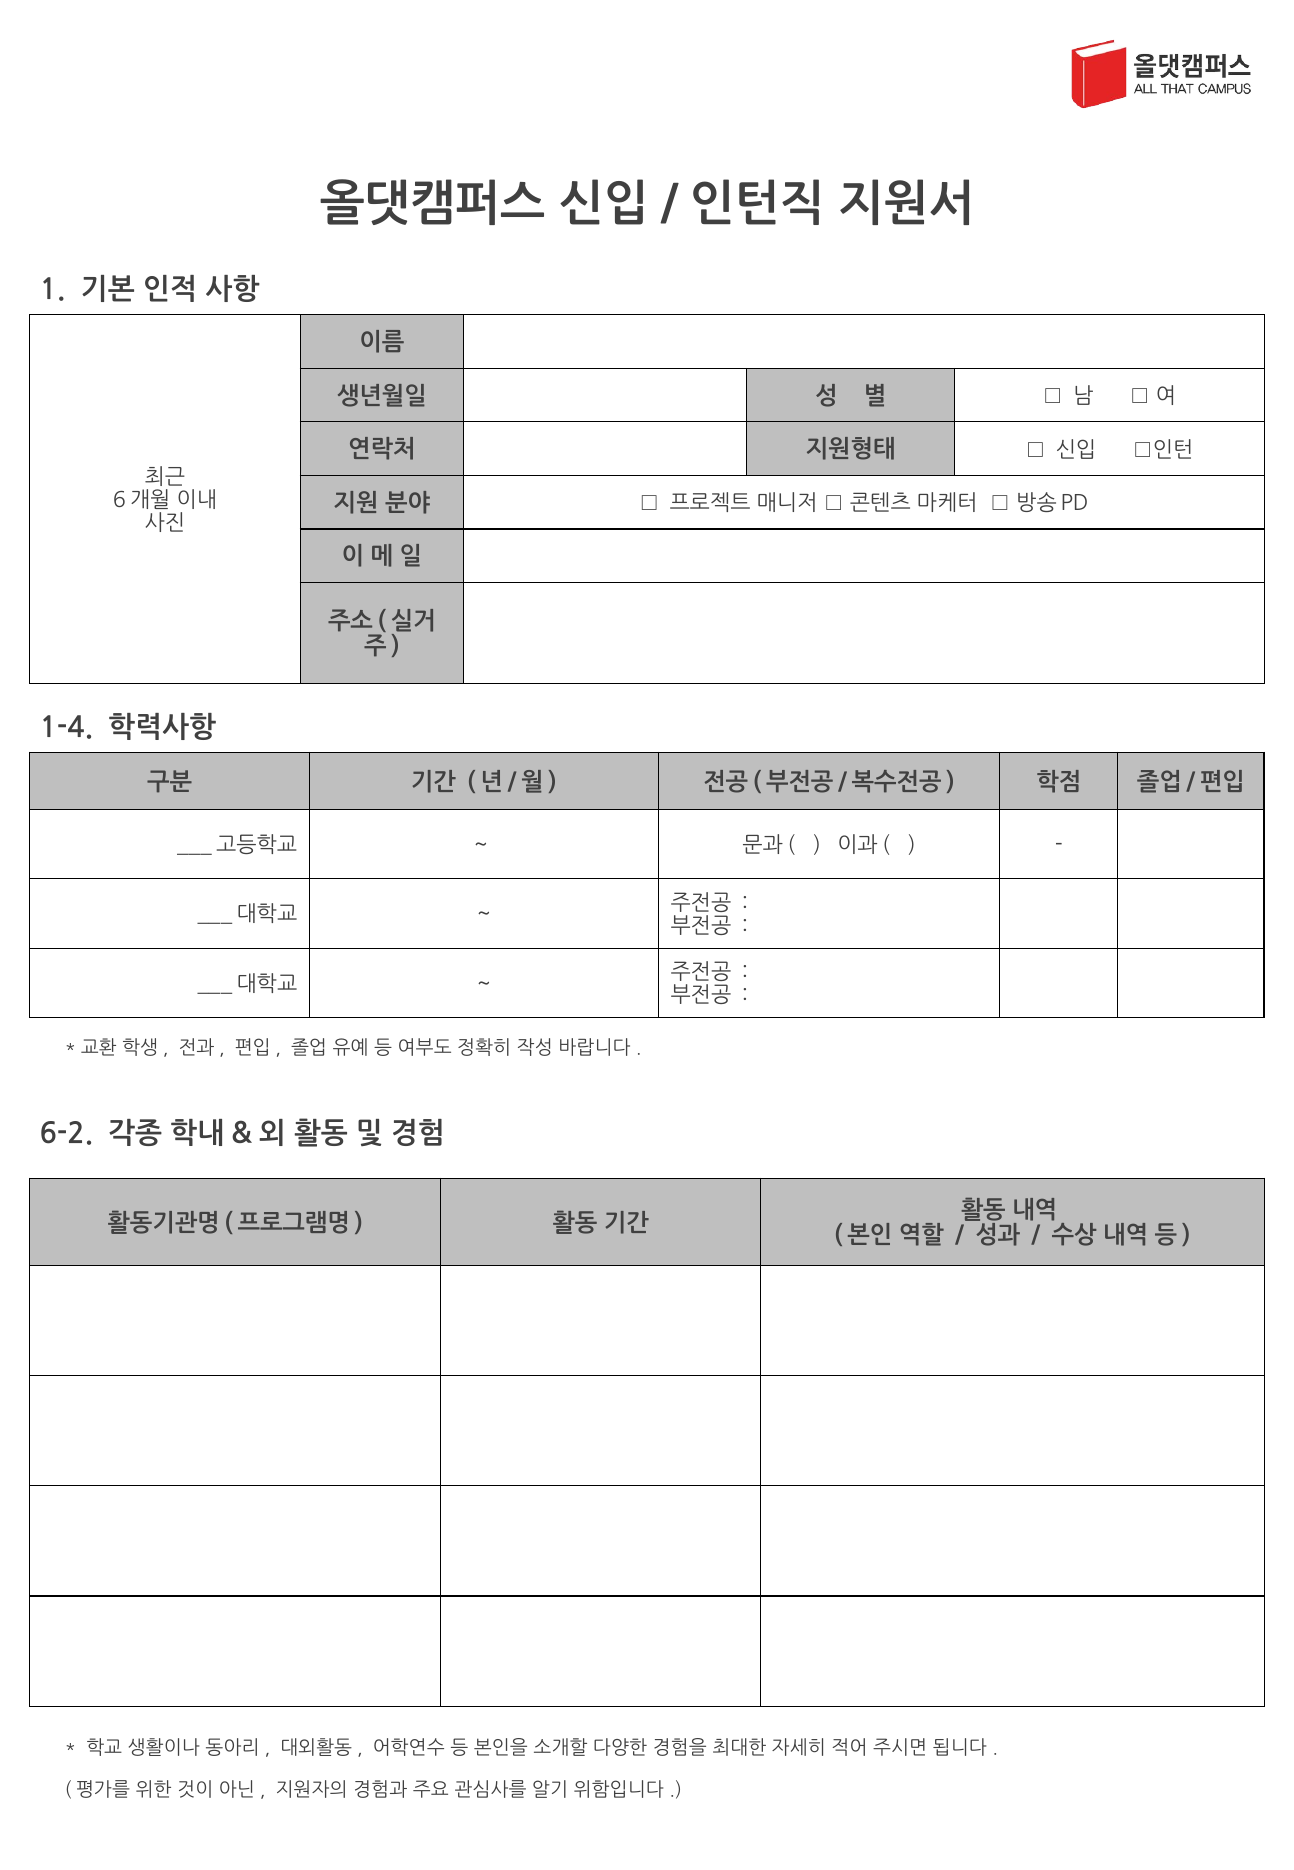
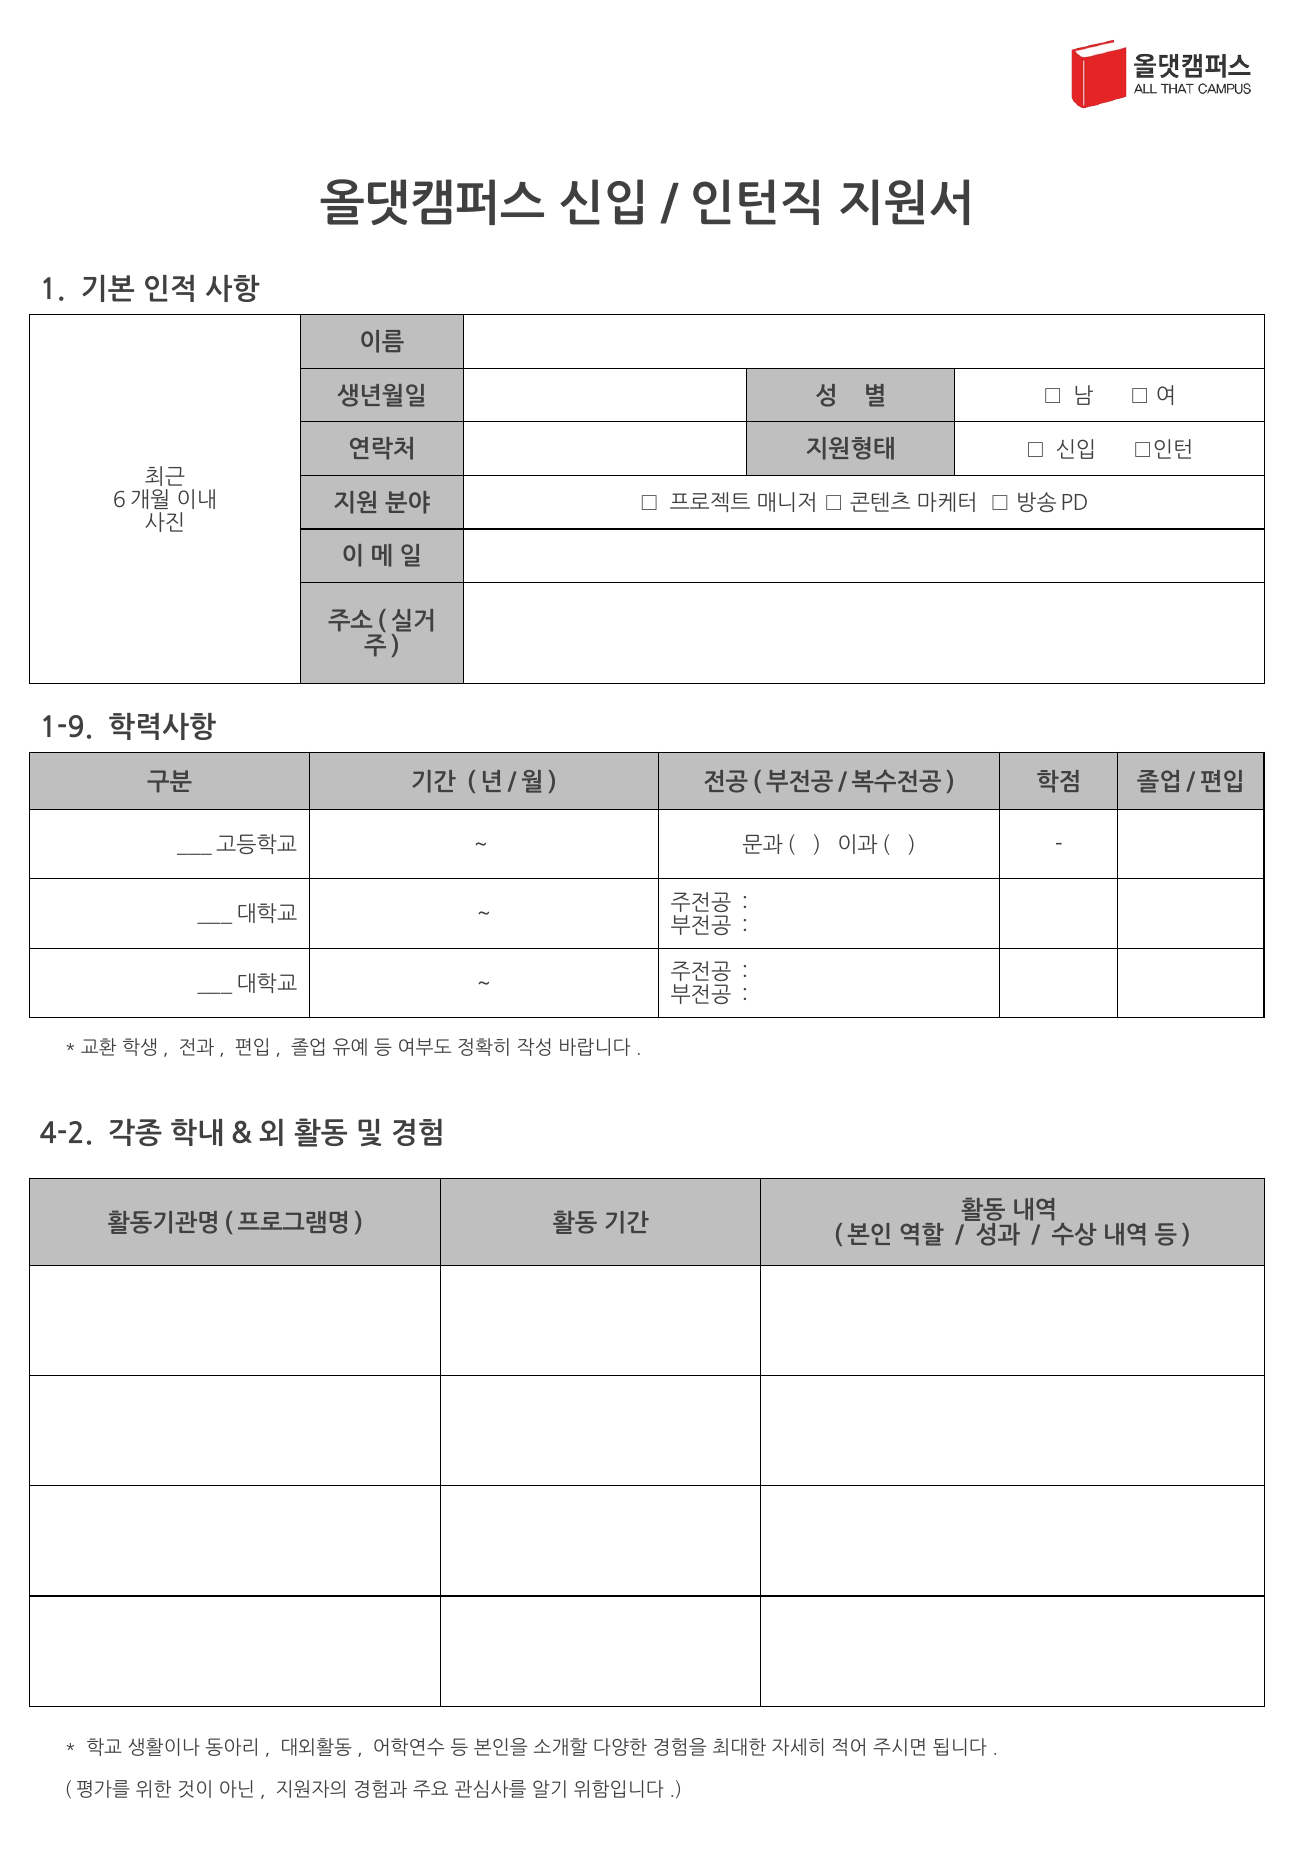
1-4: 1-4 -> 1-9 (66, 727)
6-2: 6-2 -> 4-2 (66, 1134)
